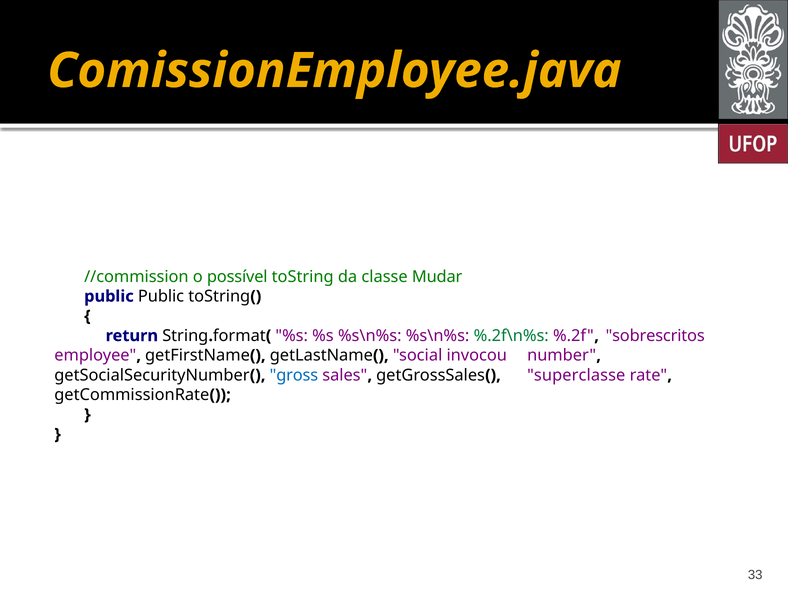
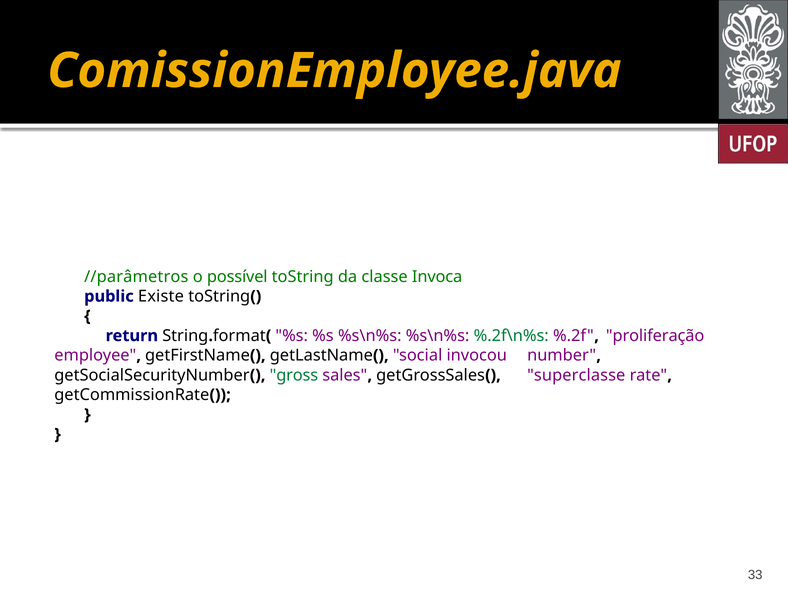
//commission: //commission -> //parâmetros (136, 277)
Mudar: Mudar -> Invoca (437, 277)
public Public: Public -> Existe (161, 296)
sobrescritos: sobrescritos -> proliferação (655, 336)
gross colour: blue -> green (294, 375)
